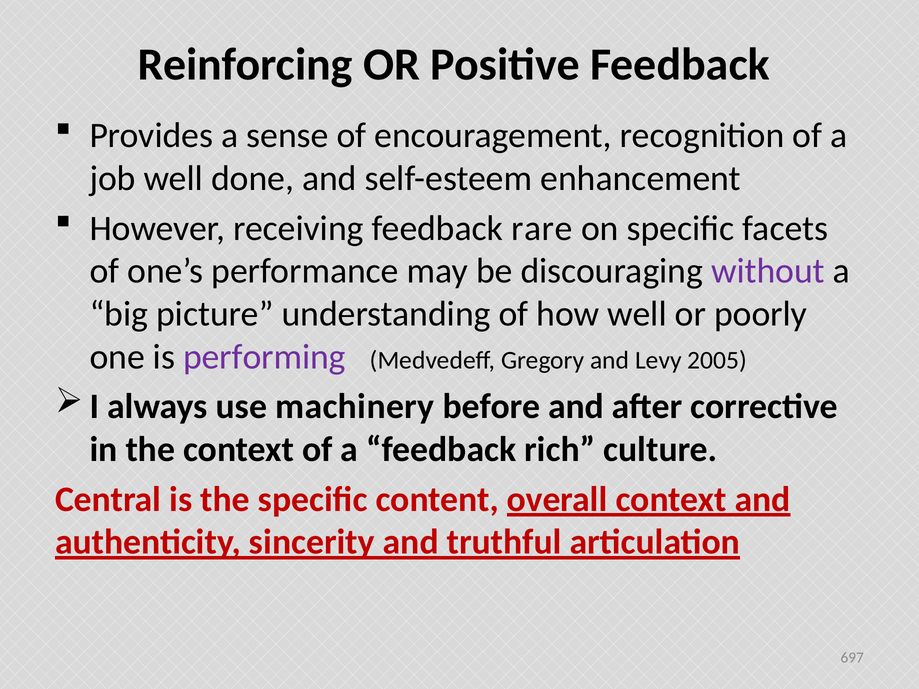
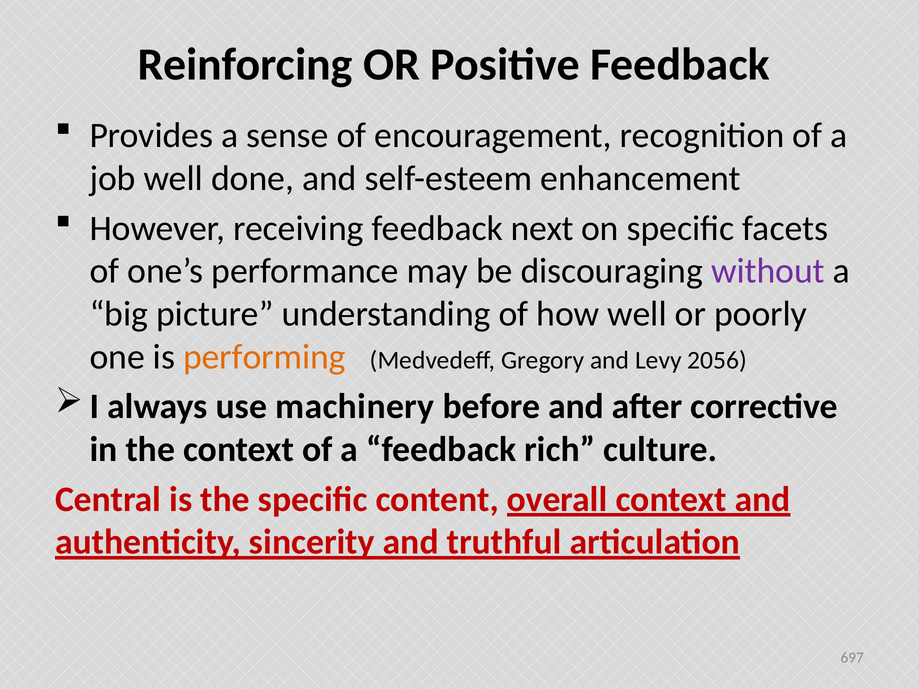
rare: rare -> next (542, 228)
performing colour: purple -> orange (264, 357)
2005: 2005 -> 2056 (717, 360)
